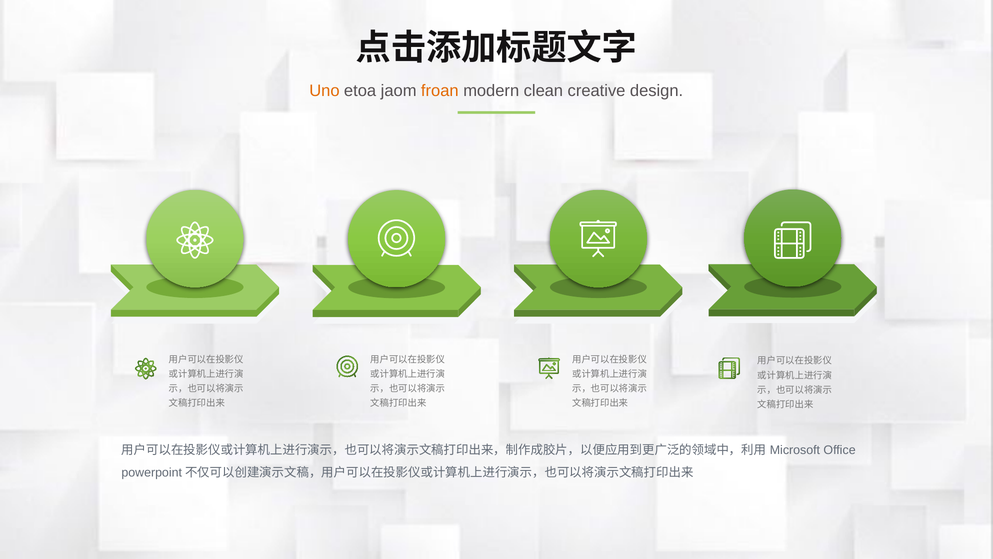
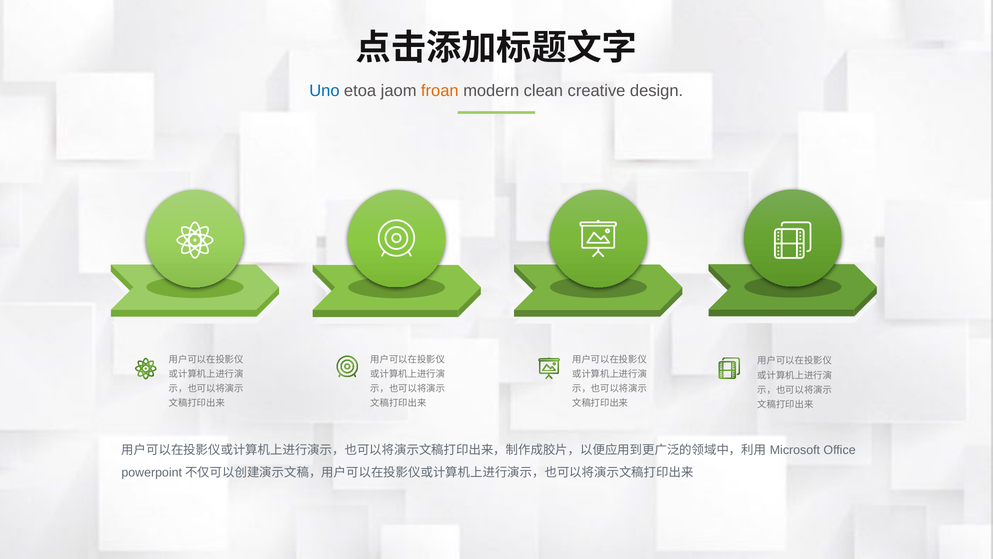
Uno colour: orange -> blue (324, 91)
